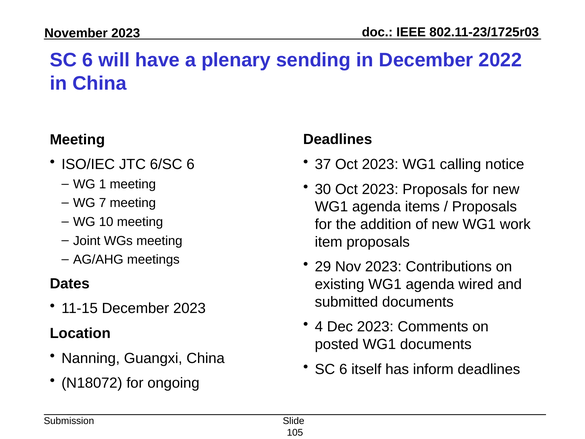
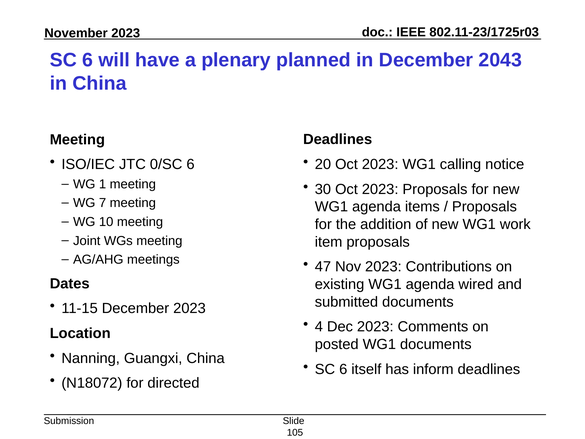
sending: sending -> planned (313, 60)
2022: 2022 -> 2043 (500, 60)
37: 37 -> 20 (323, 164)
6/SC: 6/SC -> 0/SC (166, 164)
29: 29 -> 47 (323, 267)
ongoing: ongoing -> directed (173, 383)
